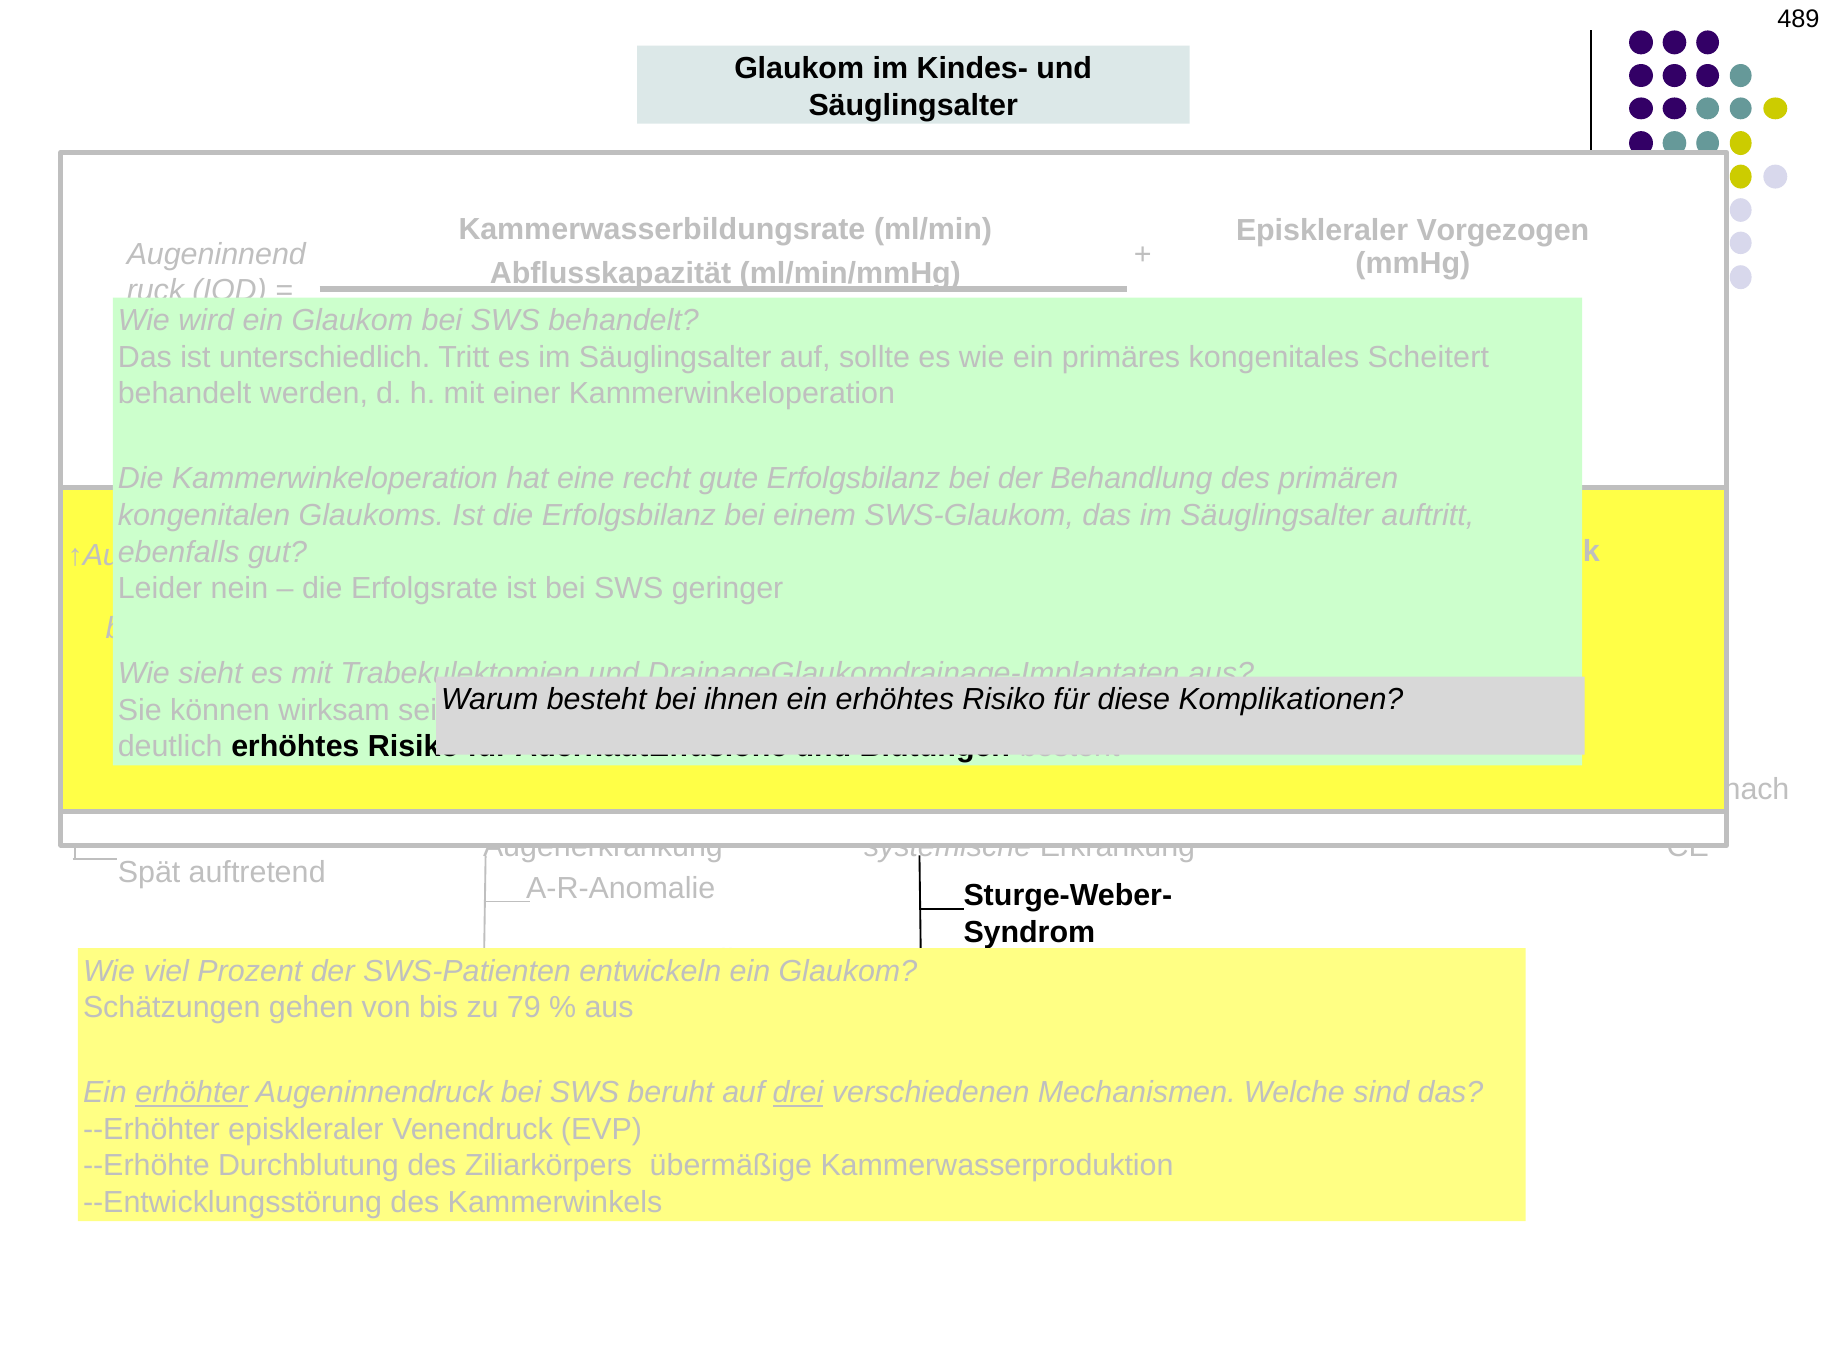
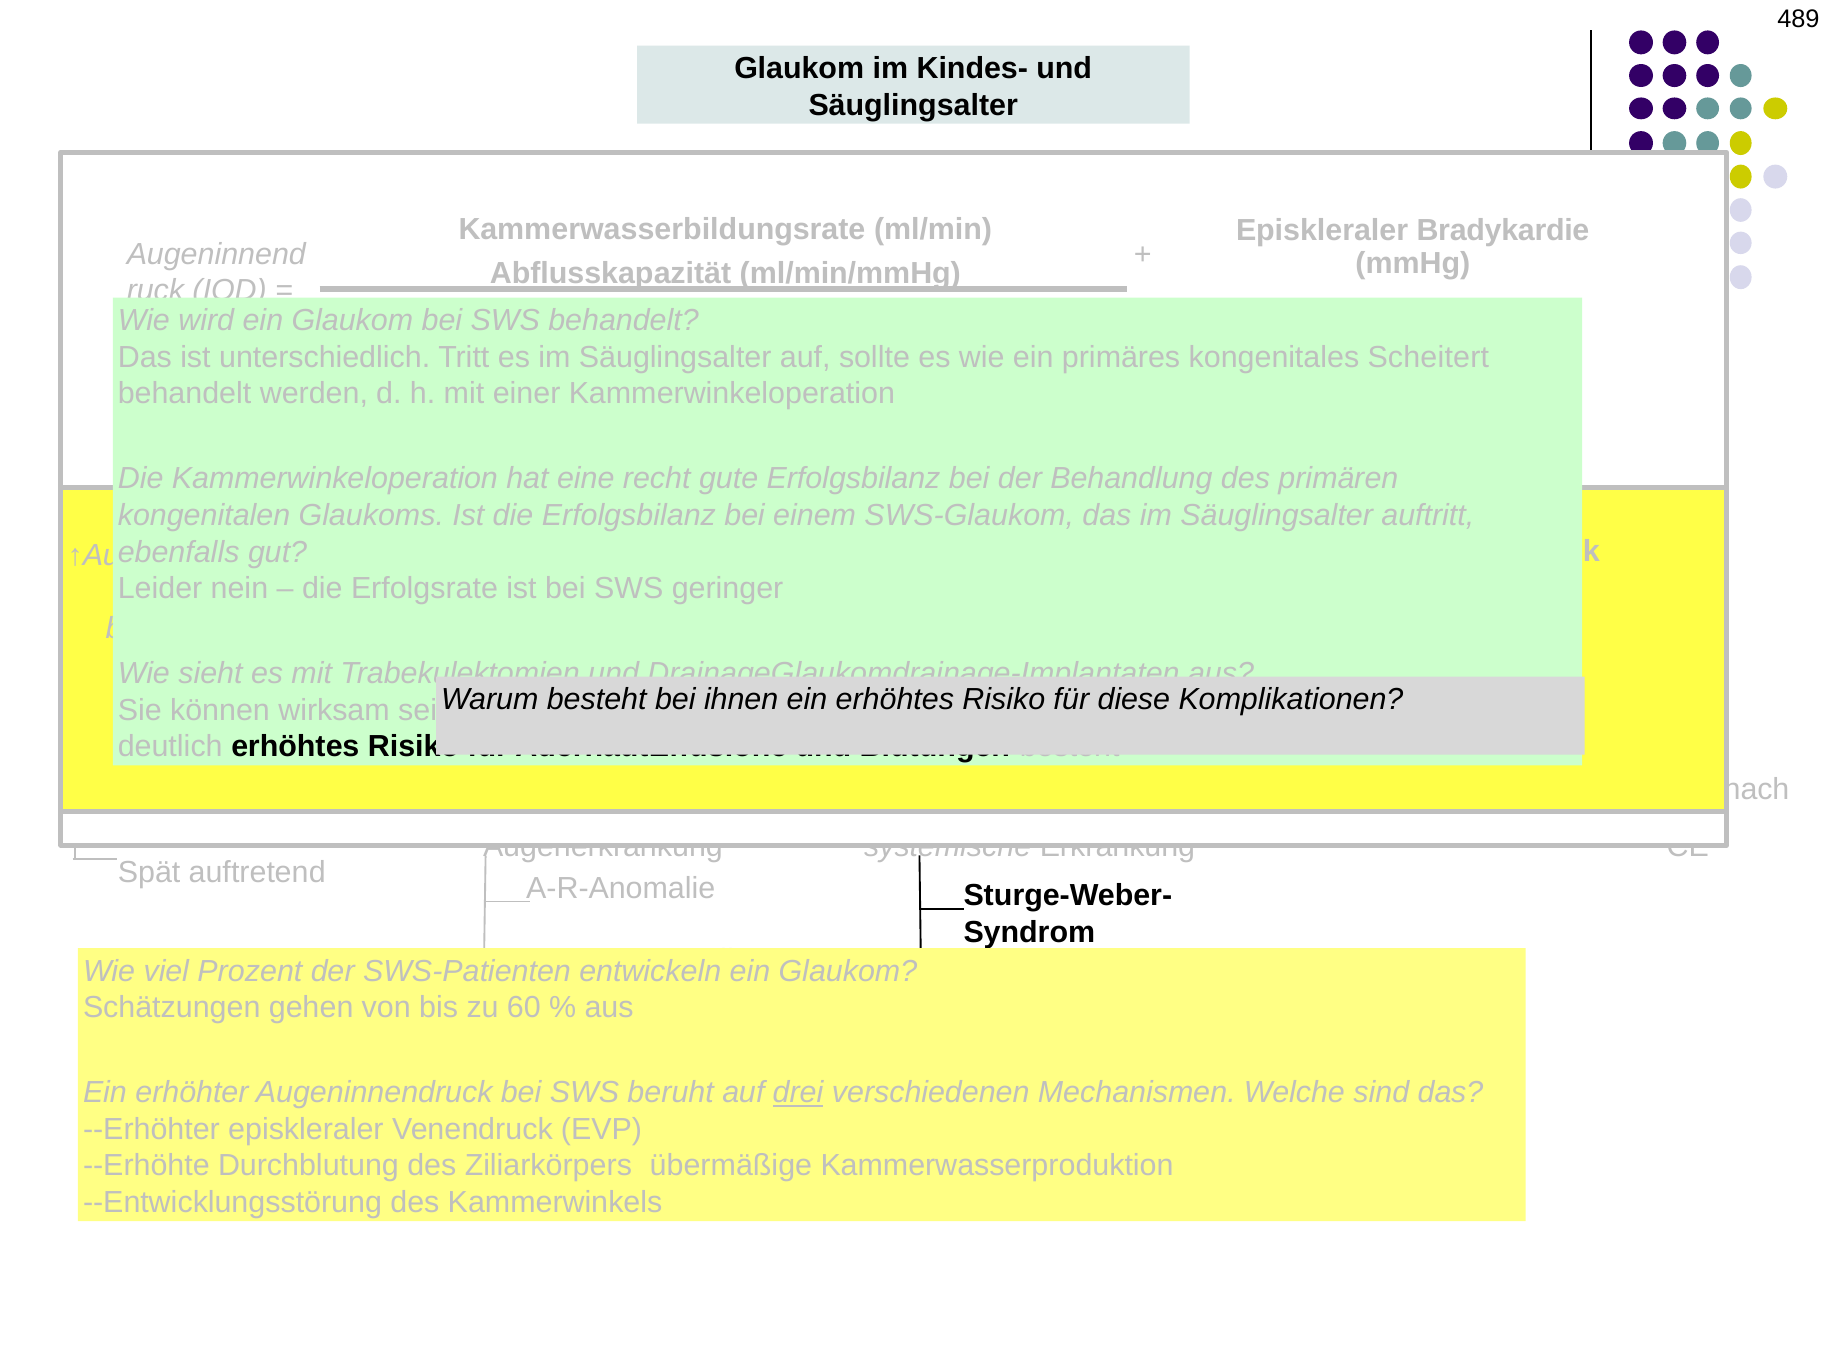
Vorgezogen: Vorgezogen -> Bradykardie (1503, 231)
79: 79 -> 60 (524, 1008)
erhöhter underline: present -> none (192, 1093)
